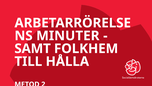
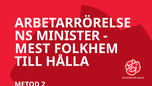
MINUTER: MINUTER -> MINISTER (68, 36)
SAMT: SAMT -> MEST (32, 48)
